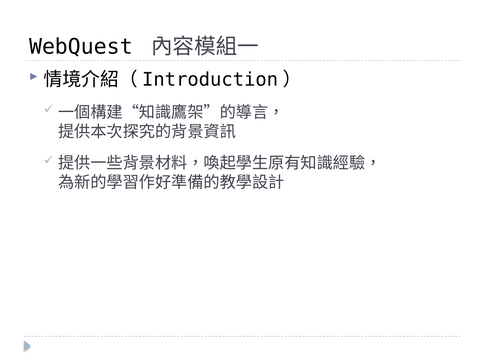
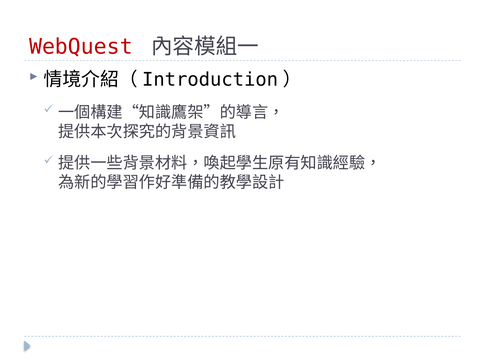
WebQuest colour: black -> red (81, 47)
